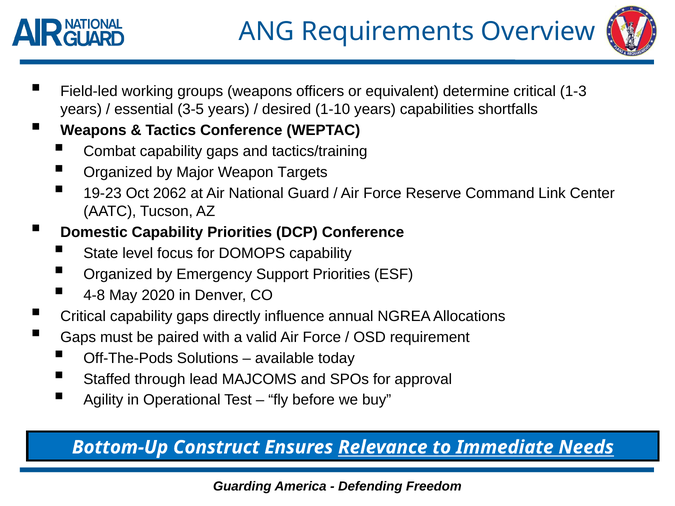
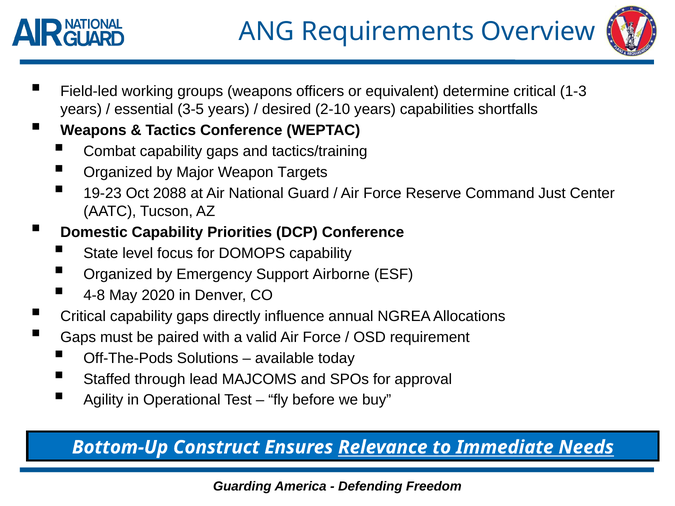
1-10: 1-10 -> 2-10 (333, 109)
2062: 2062 -> 2088 (170, 193)
Link: Link -> Just (552, 193)
Support Priorities: Priorities -> Airborne (341, 274)
